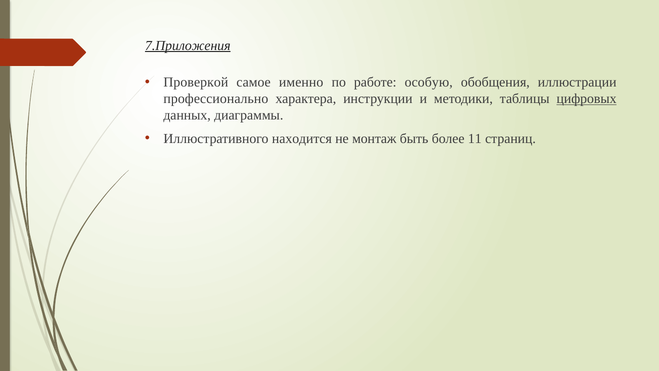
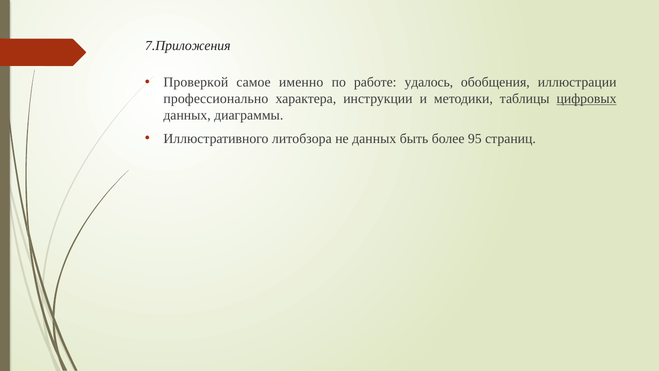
7.Приложения underline: present -> none (188, 45)
особую: особую -> удалось (429, 82)
находится: находится -> литобзора (302, 139)
не монтаж: монтаж -> данных (374, 139)
11: 11 -> 95 (475, 139)
